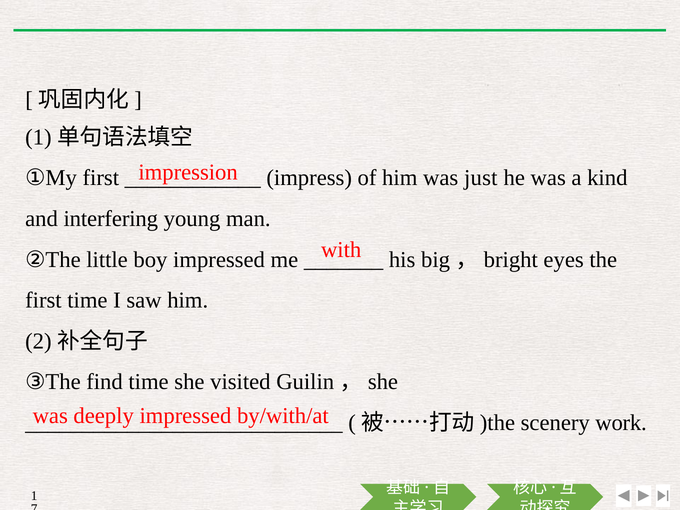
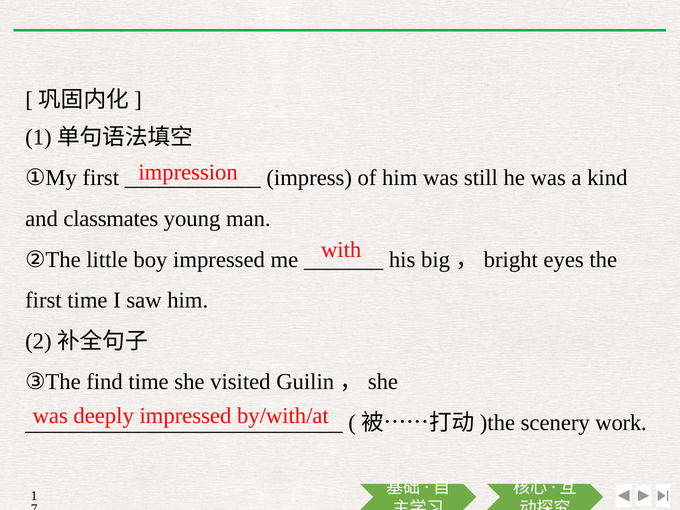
just: just -> still (481, 178)
interfering: interfering -> classmates (111, 219)
